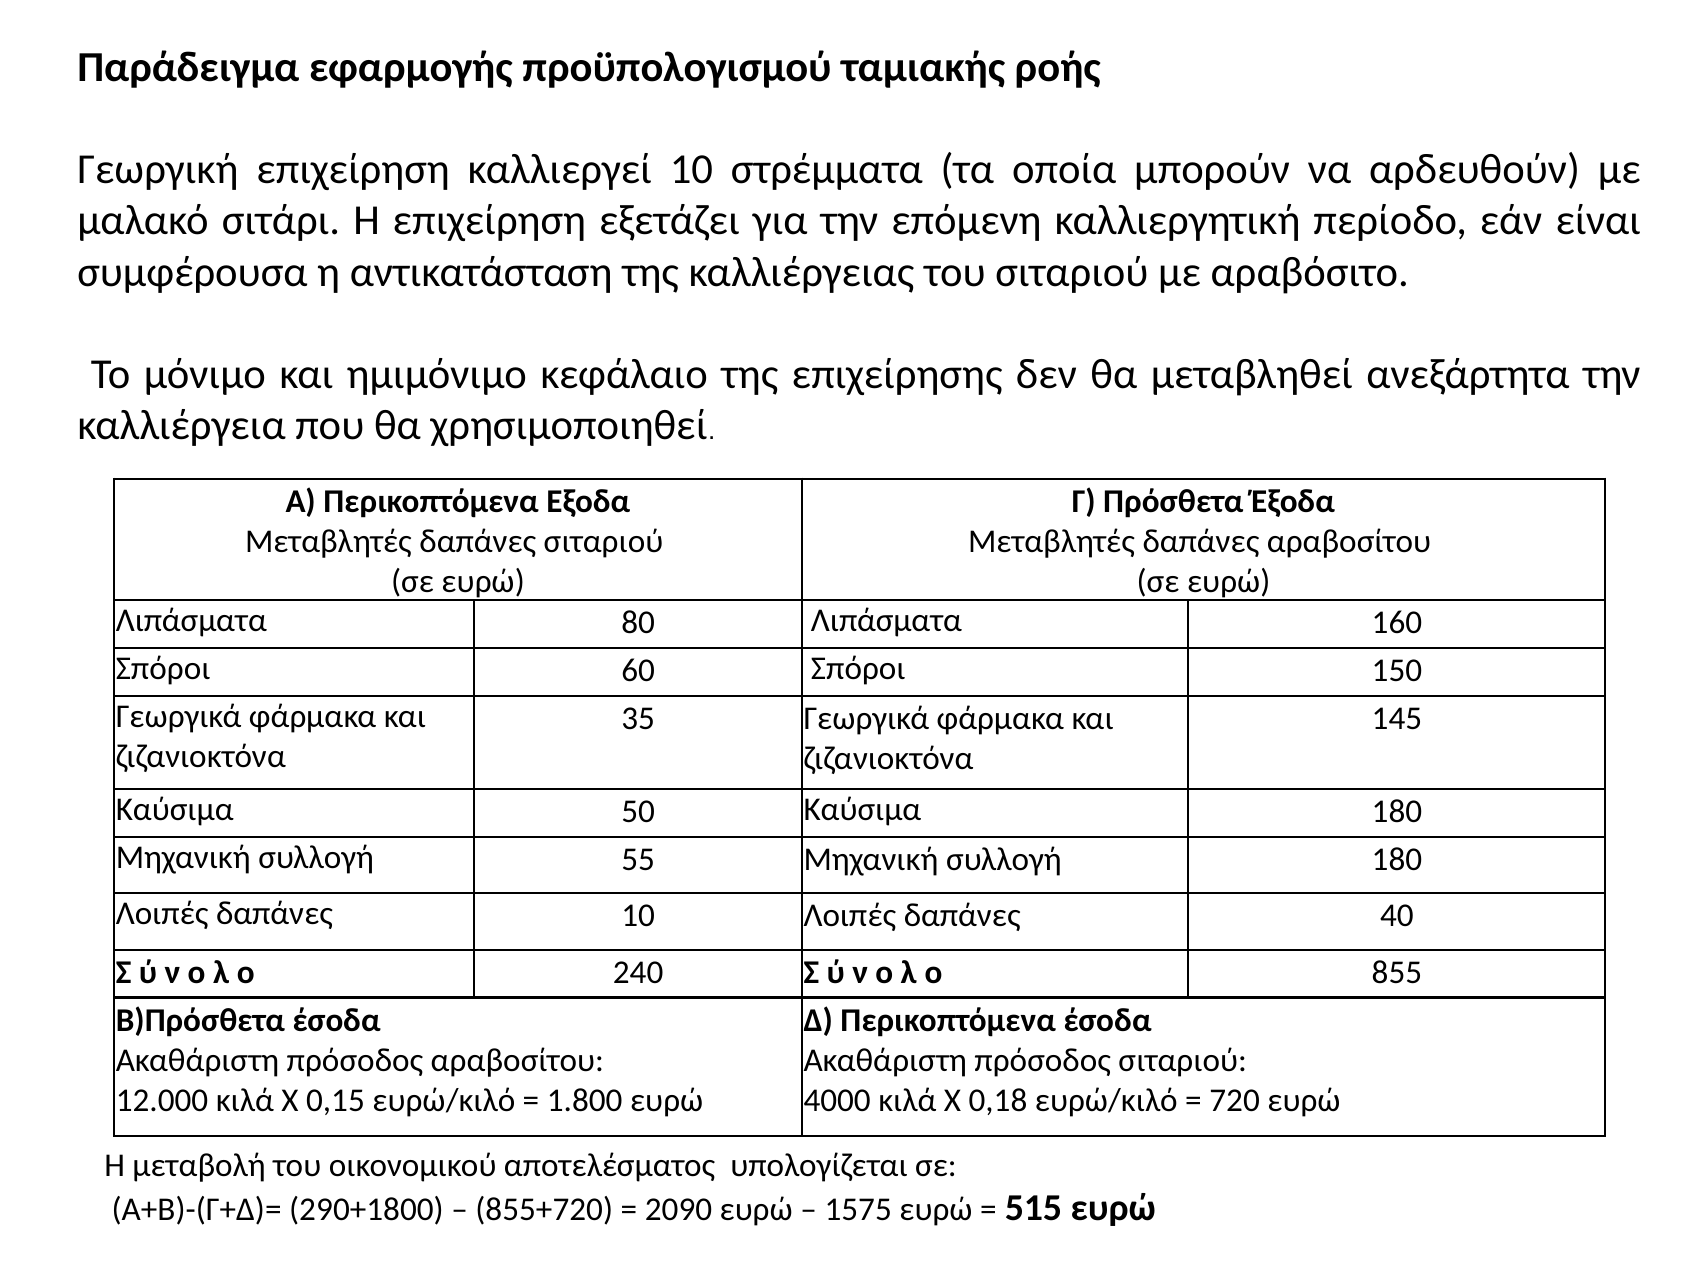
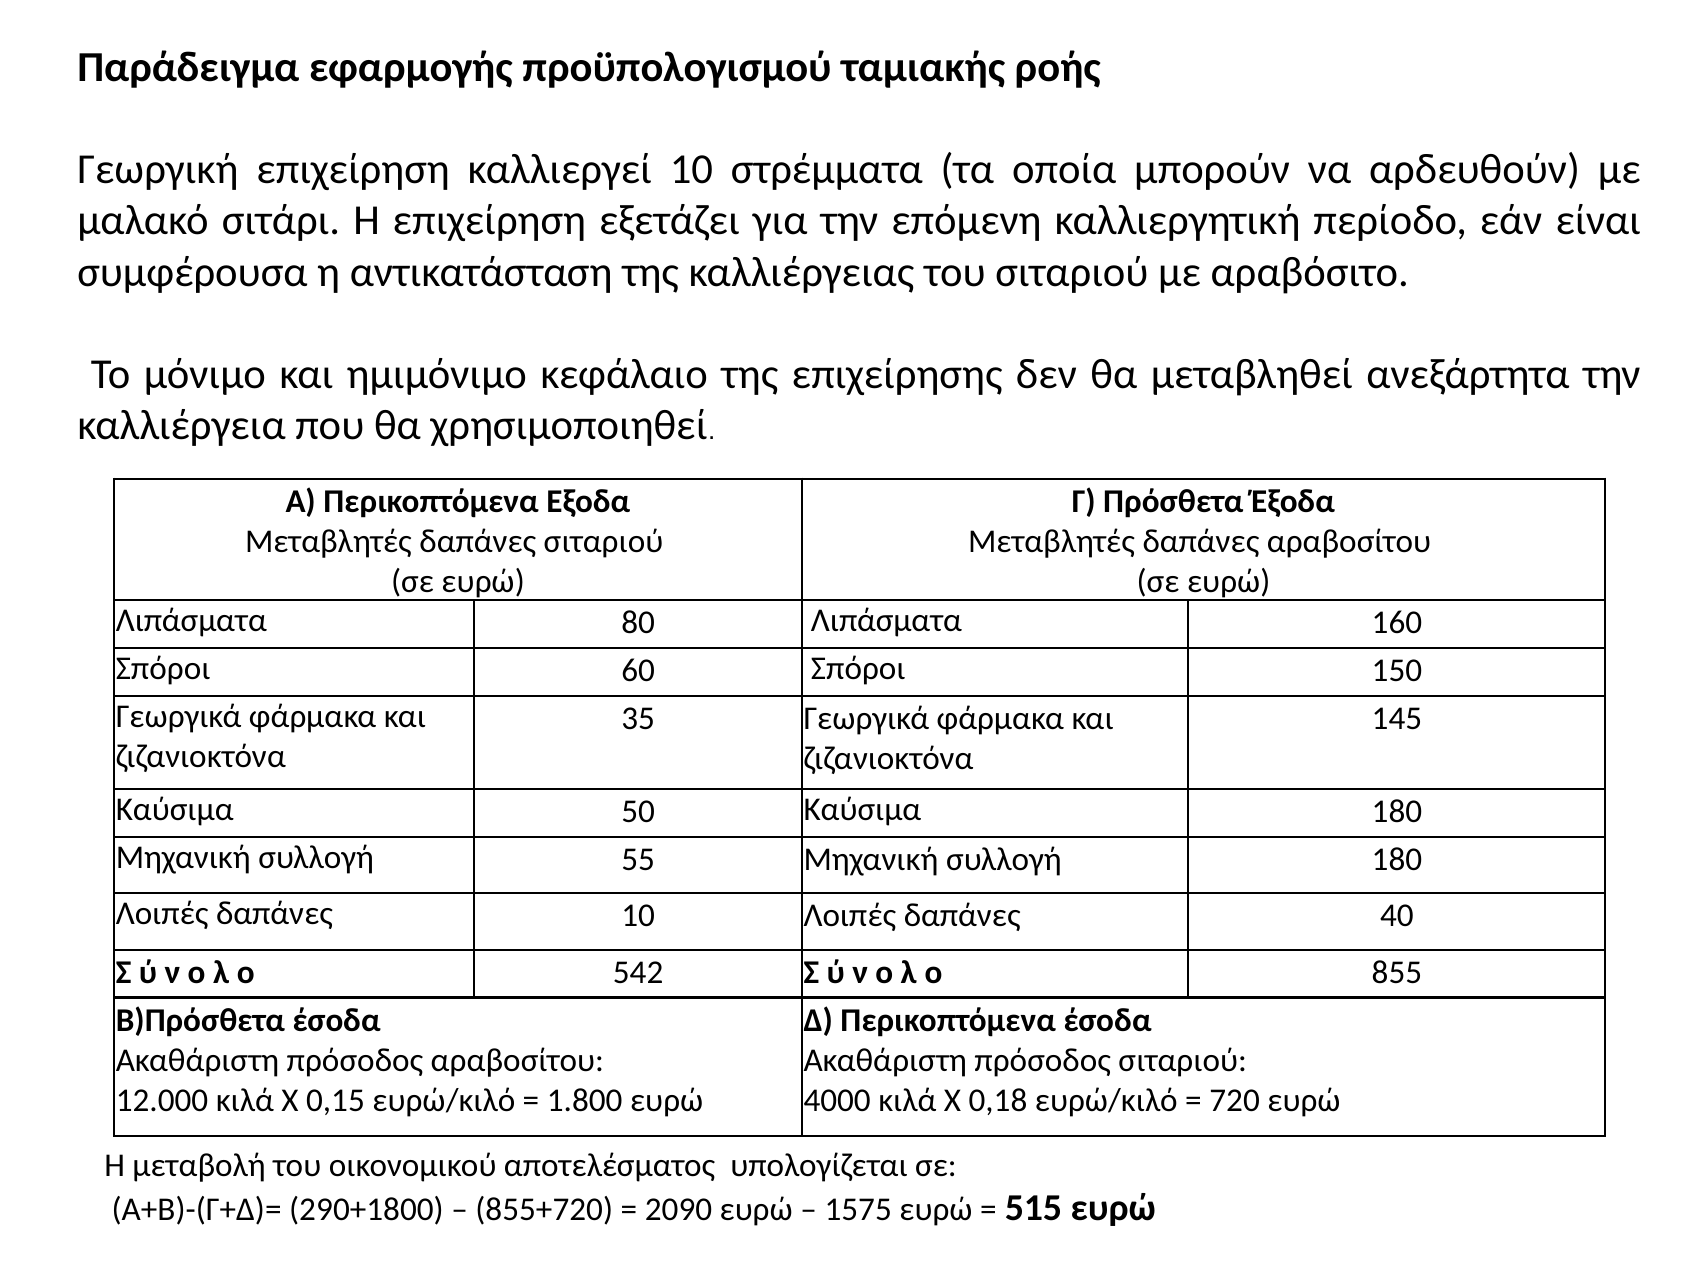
240: 240 -> 542 (638, 972)
